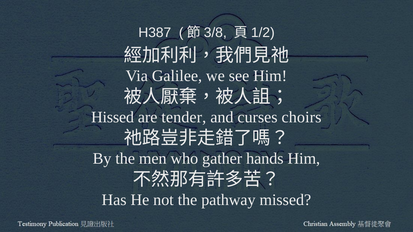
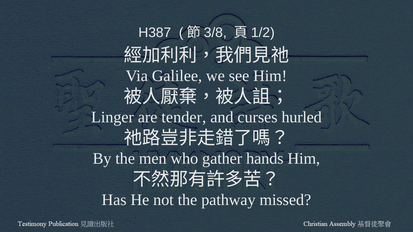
Hissed: Hissed -> Linger (113, 117)
choirs: choirs -> hurled (302, 117)
